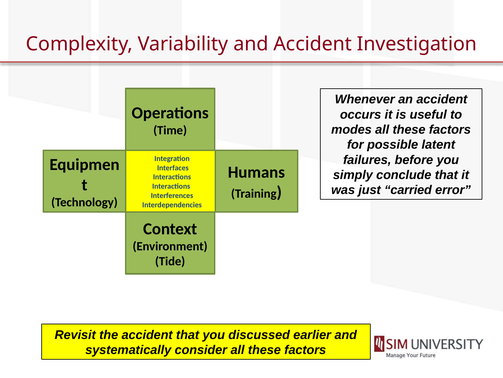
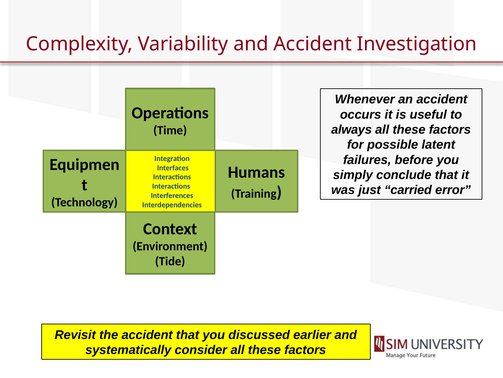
modes: modes -> always (352, 129)
